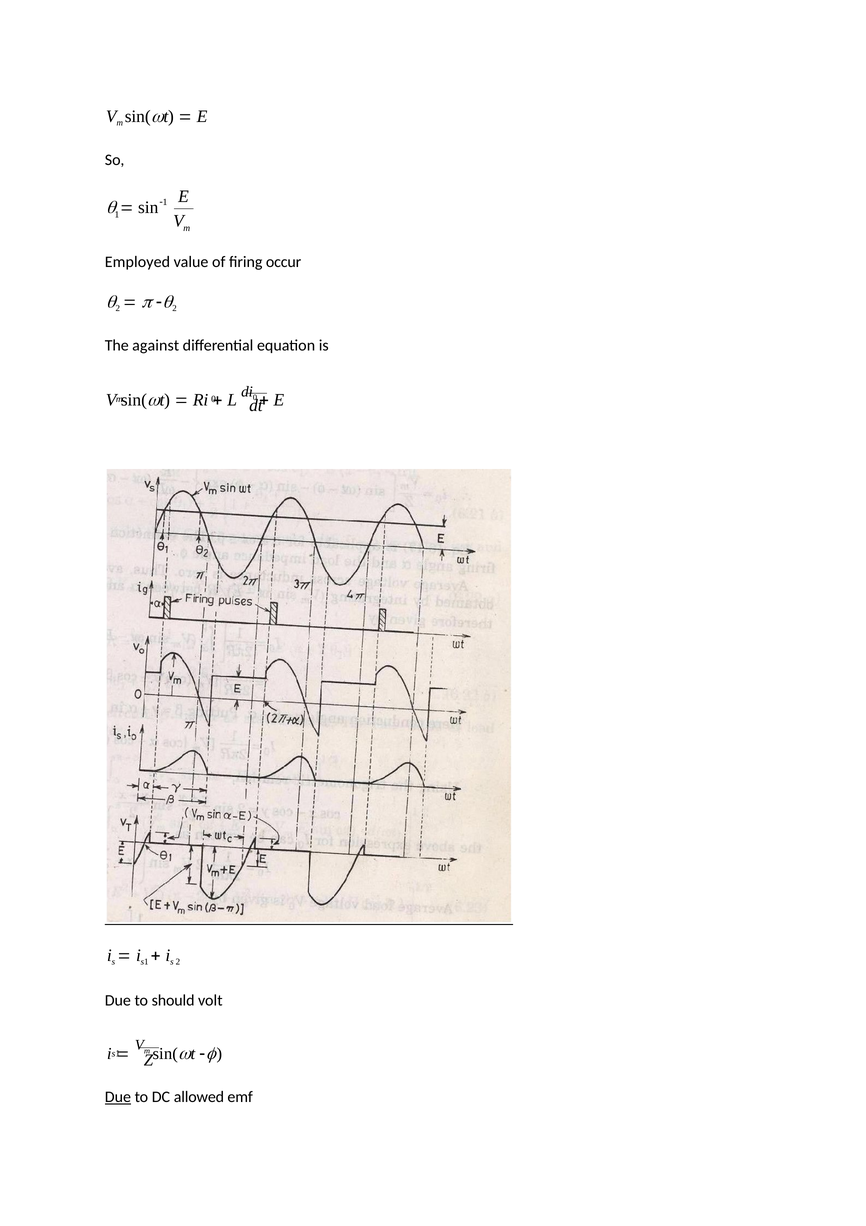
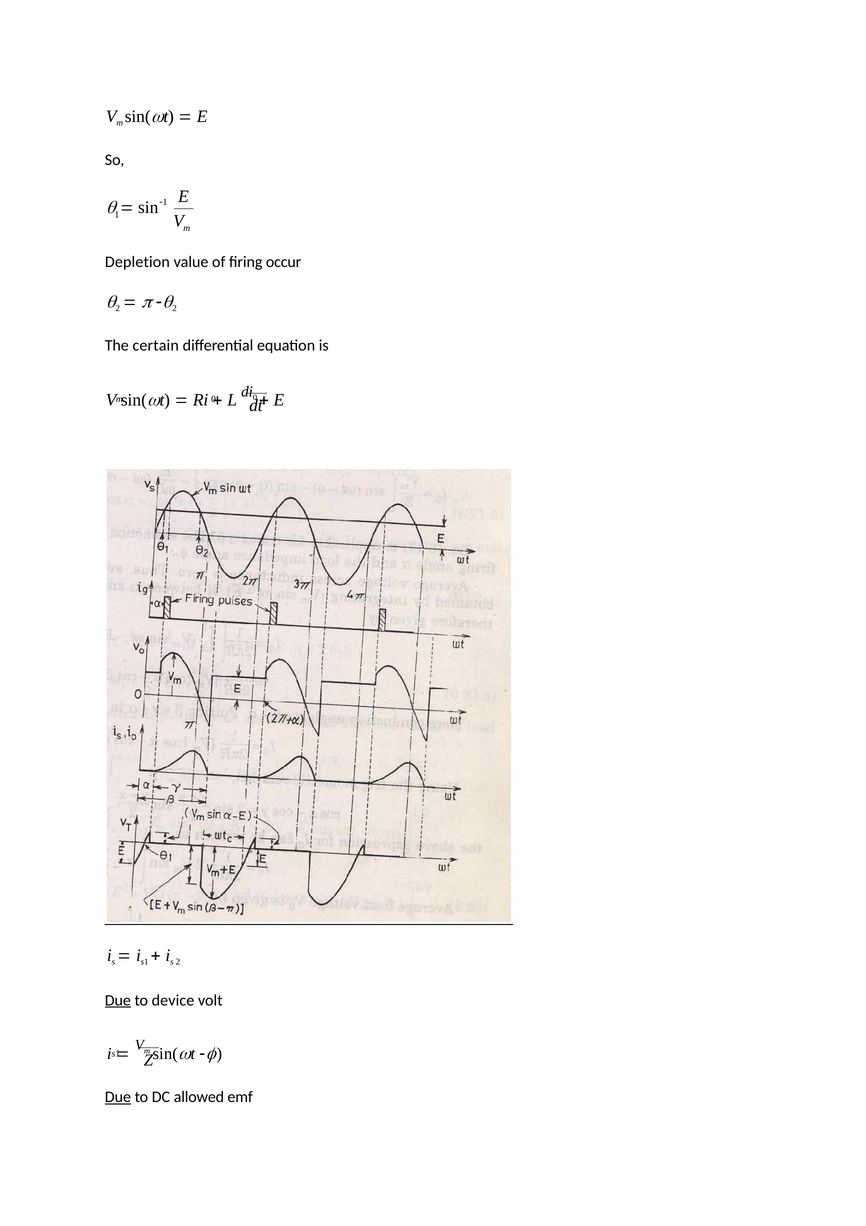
Employed: Employed -> Depletion (137, 262)
against: against -> certain (156, 345)
Due underline: none -> present (118, 1000)
should: should -> device (173, 1000)
